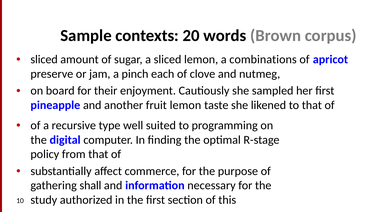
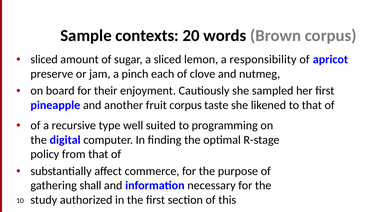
combinations: combinations -> responsibility (263, 59)
fruit lemon: lemon -> corpus (186, 105)
